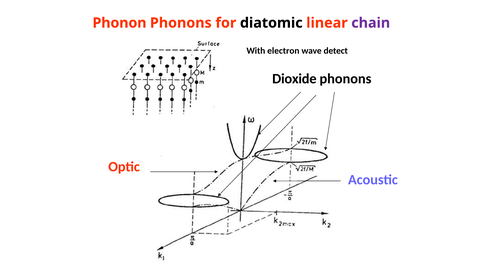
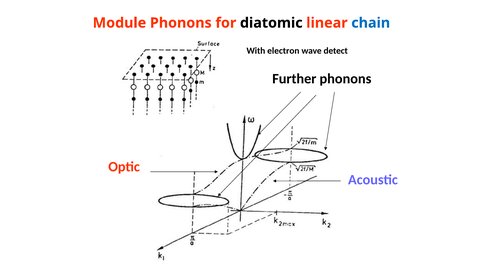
Phonon: Phonon -> Module (119, 23)
chain colour: purple -> blue (371, 23)
Dioxide: Dioxide -> Further (294, 79)
